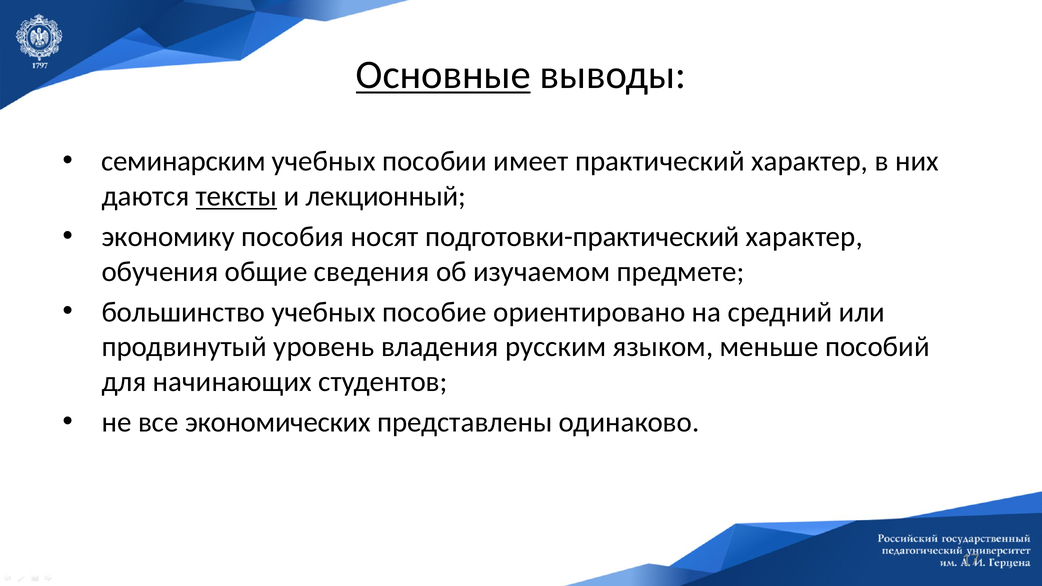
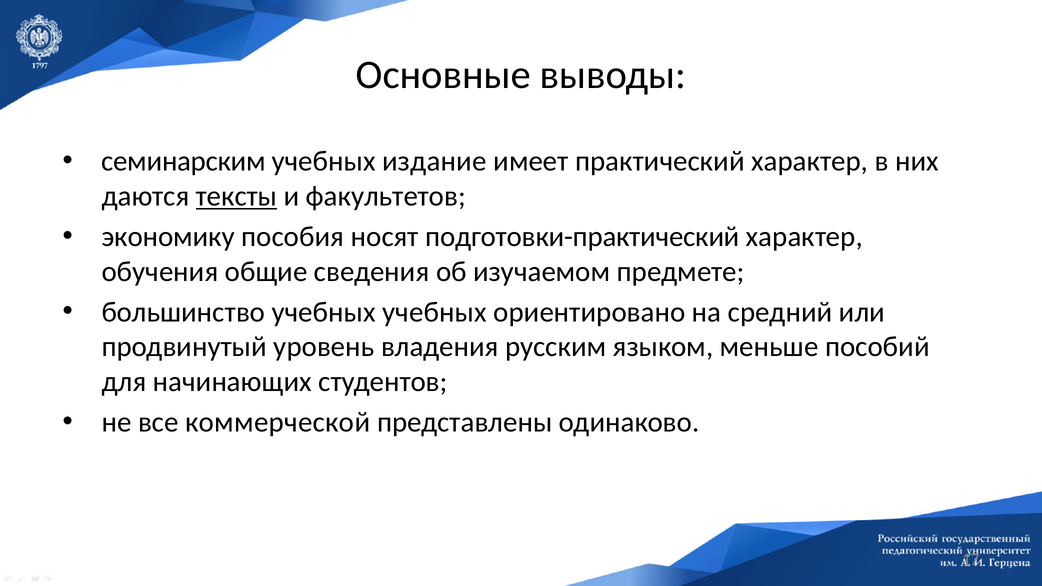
Основные underline: present -> none (443, 75)
пособии: пособии -> издание (434, 161)
лекционный: лекционный -> факультетов (386, 196)
учебных пособие: пособие -> учебных (434, 312)
экономических: экономических -> коммерческой (278, 422)
